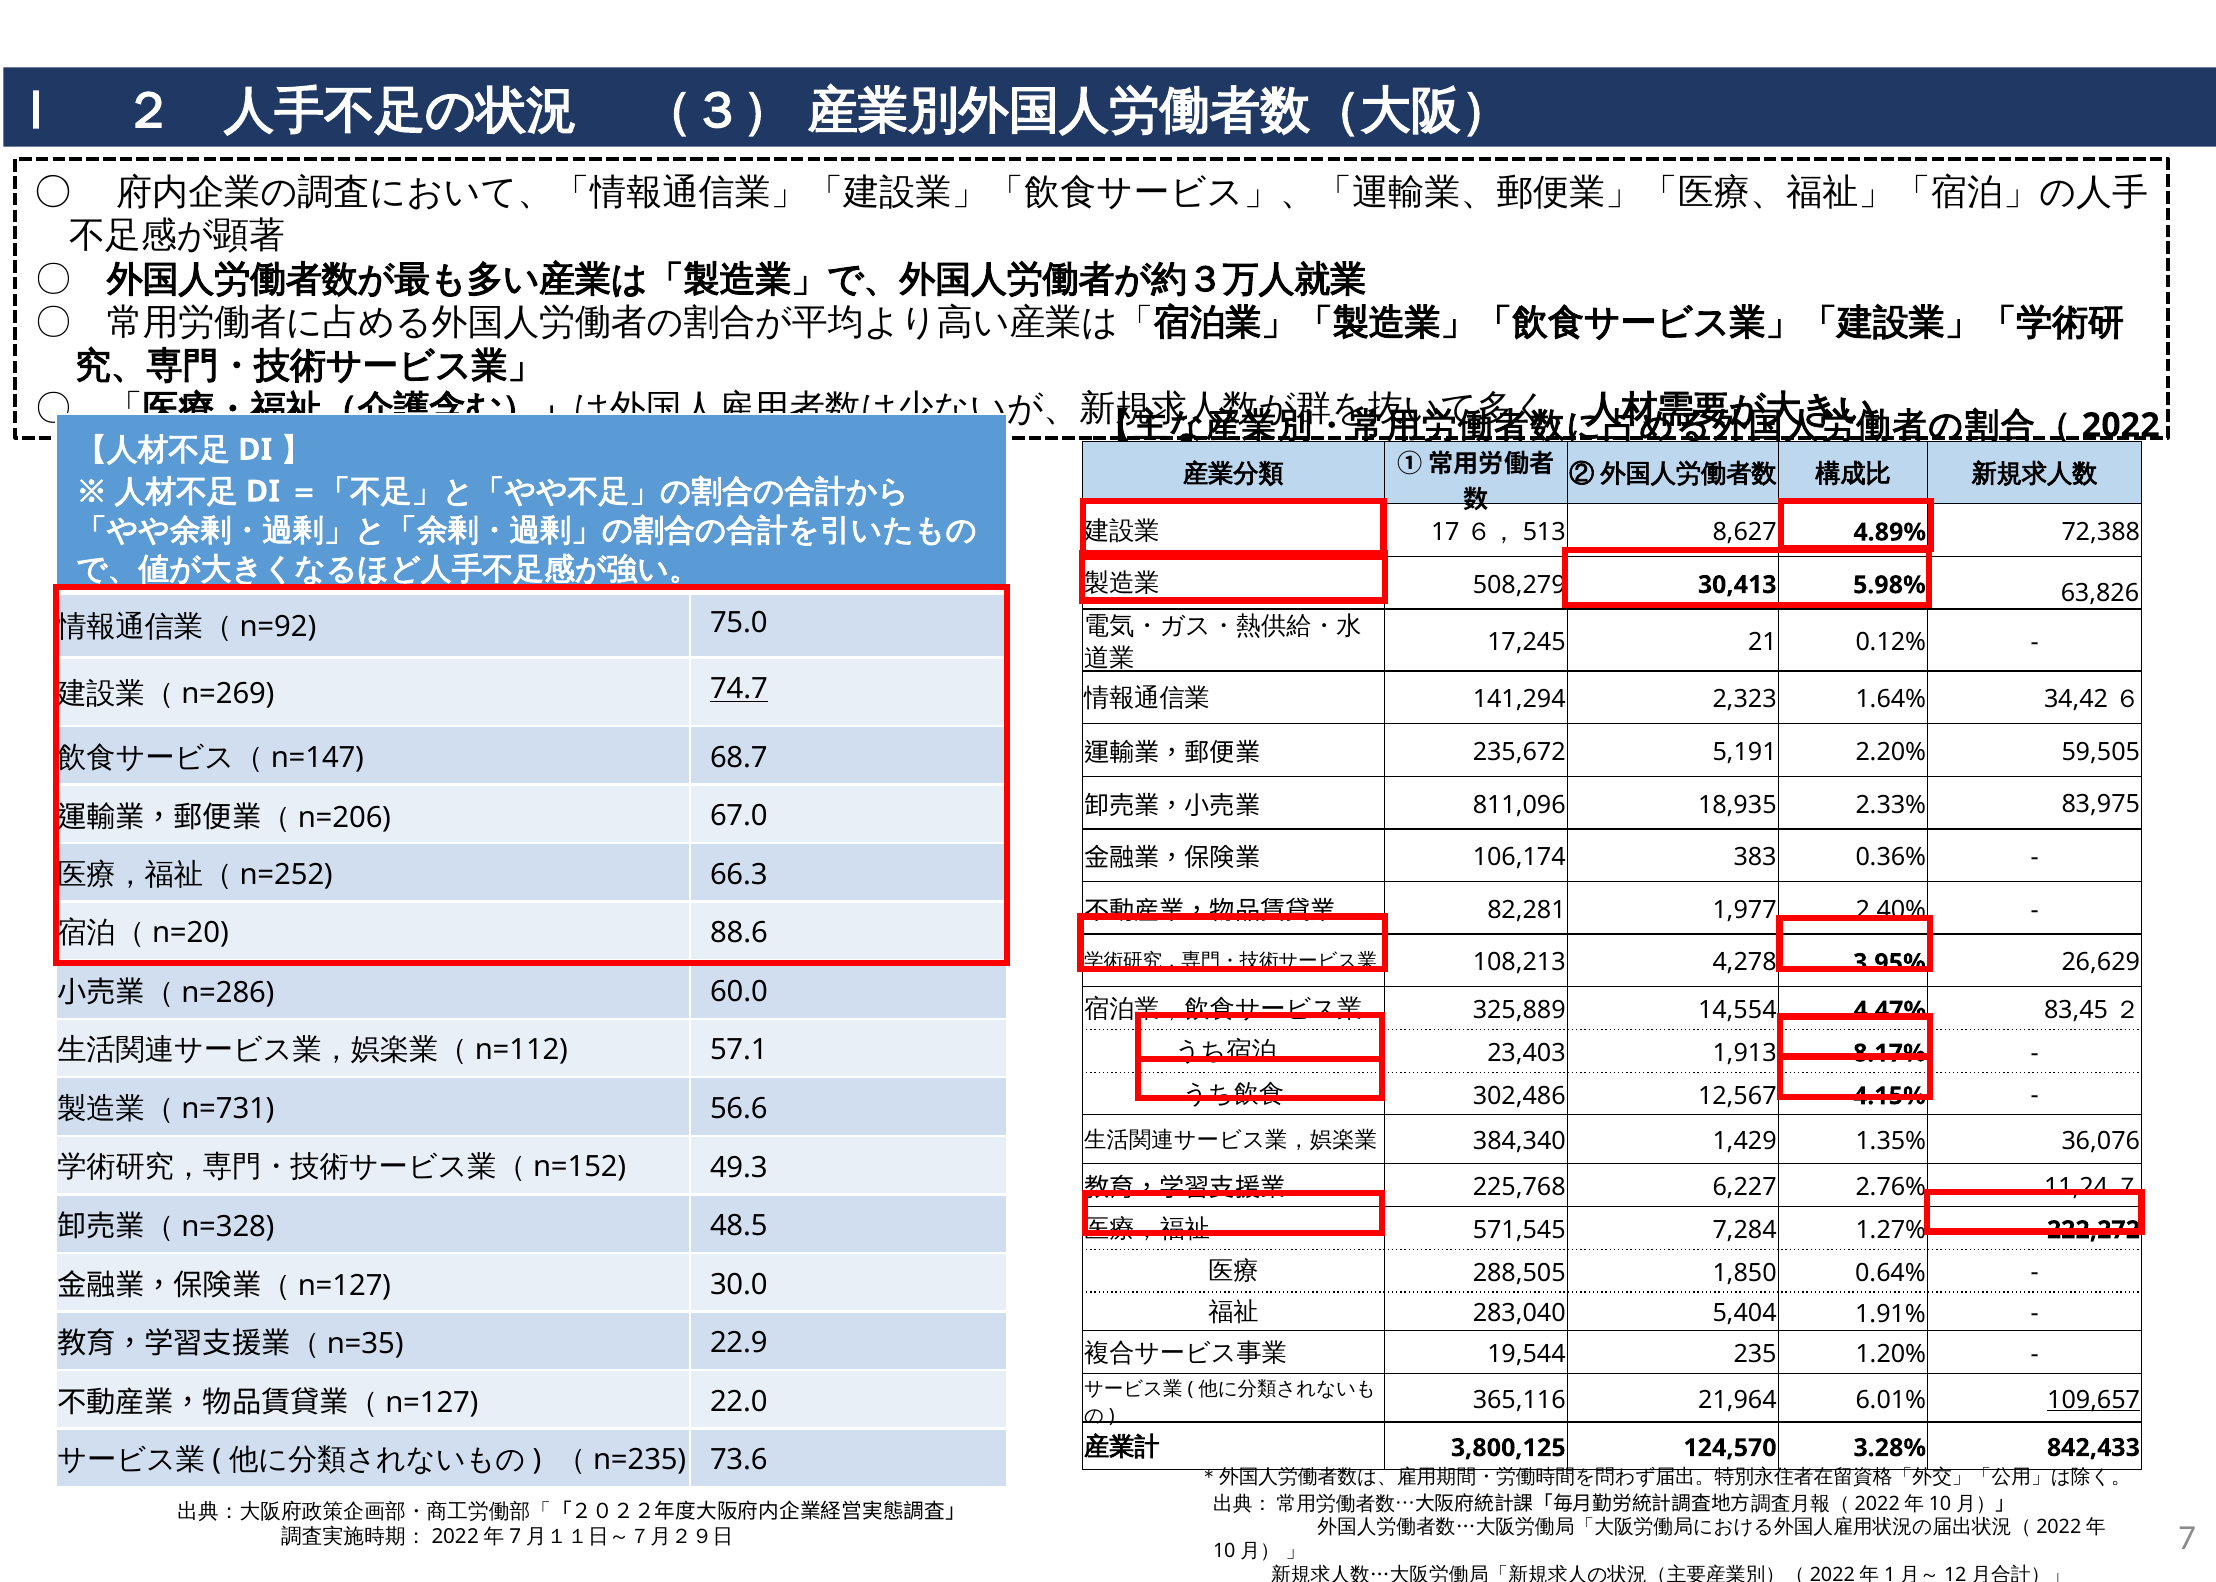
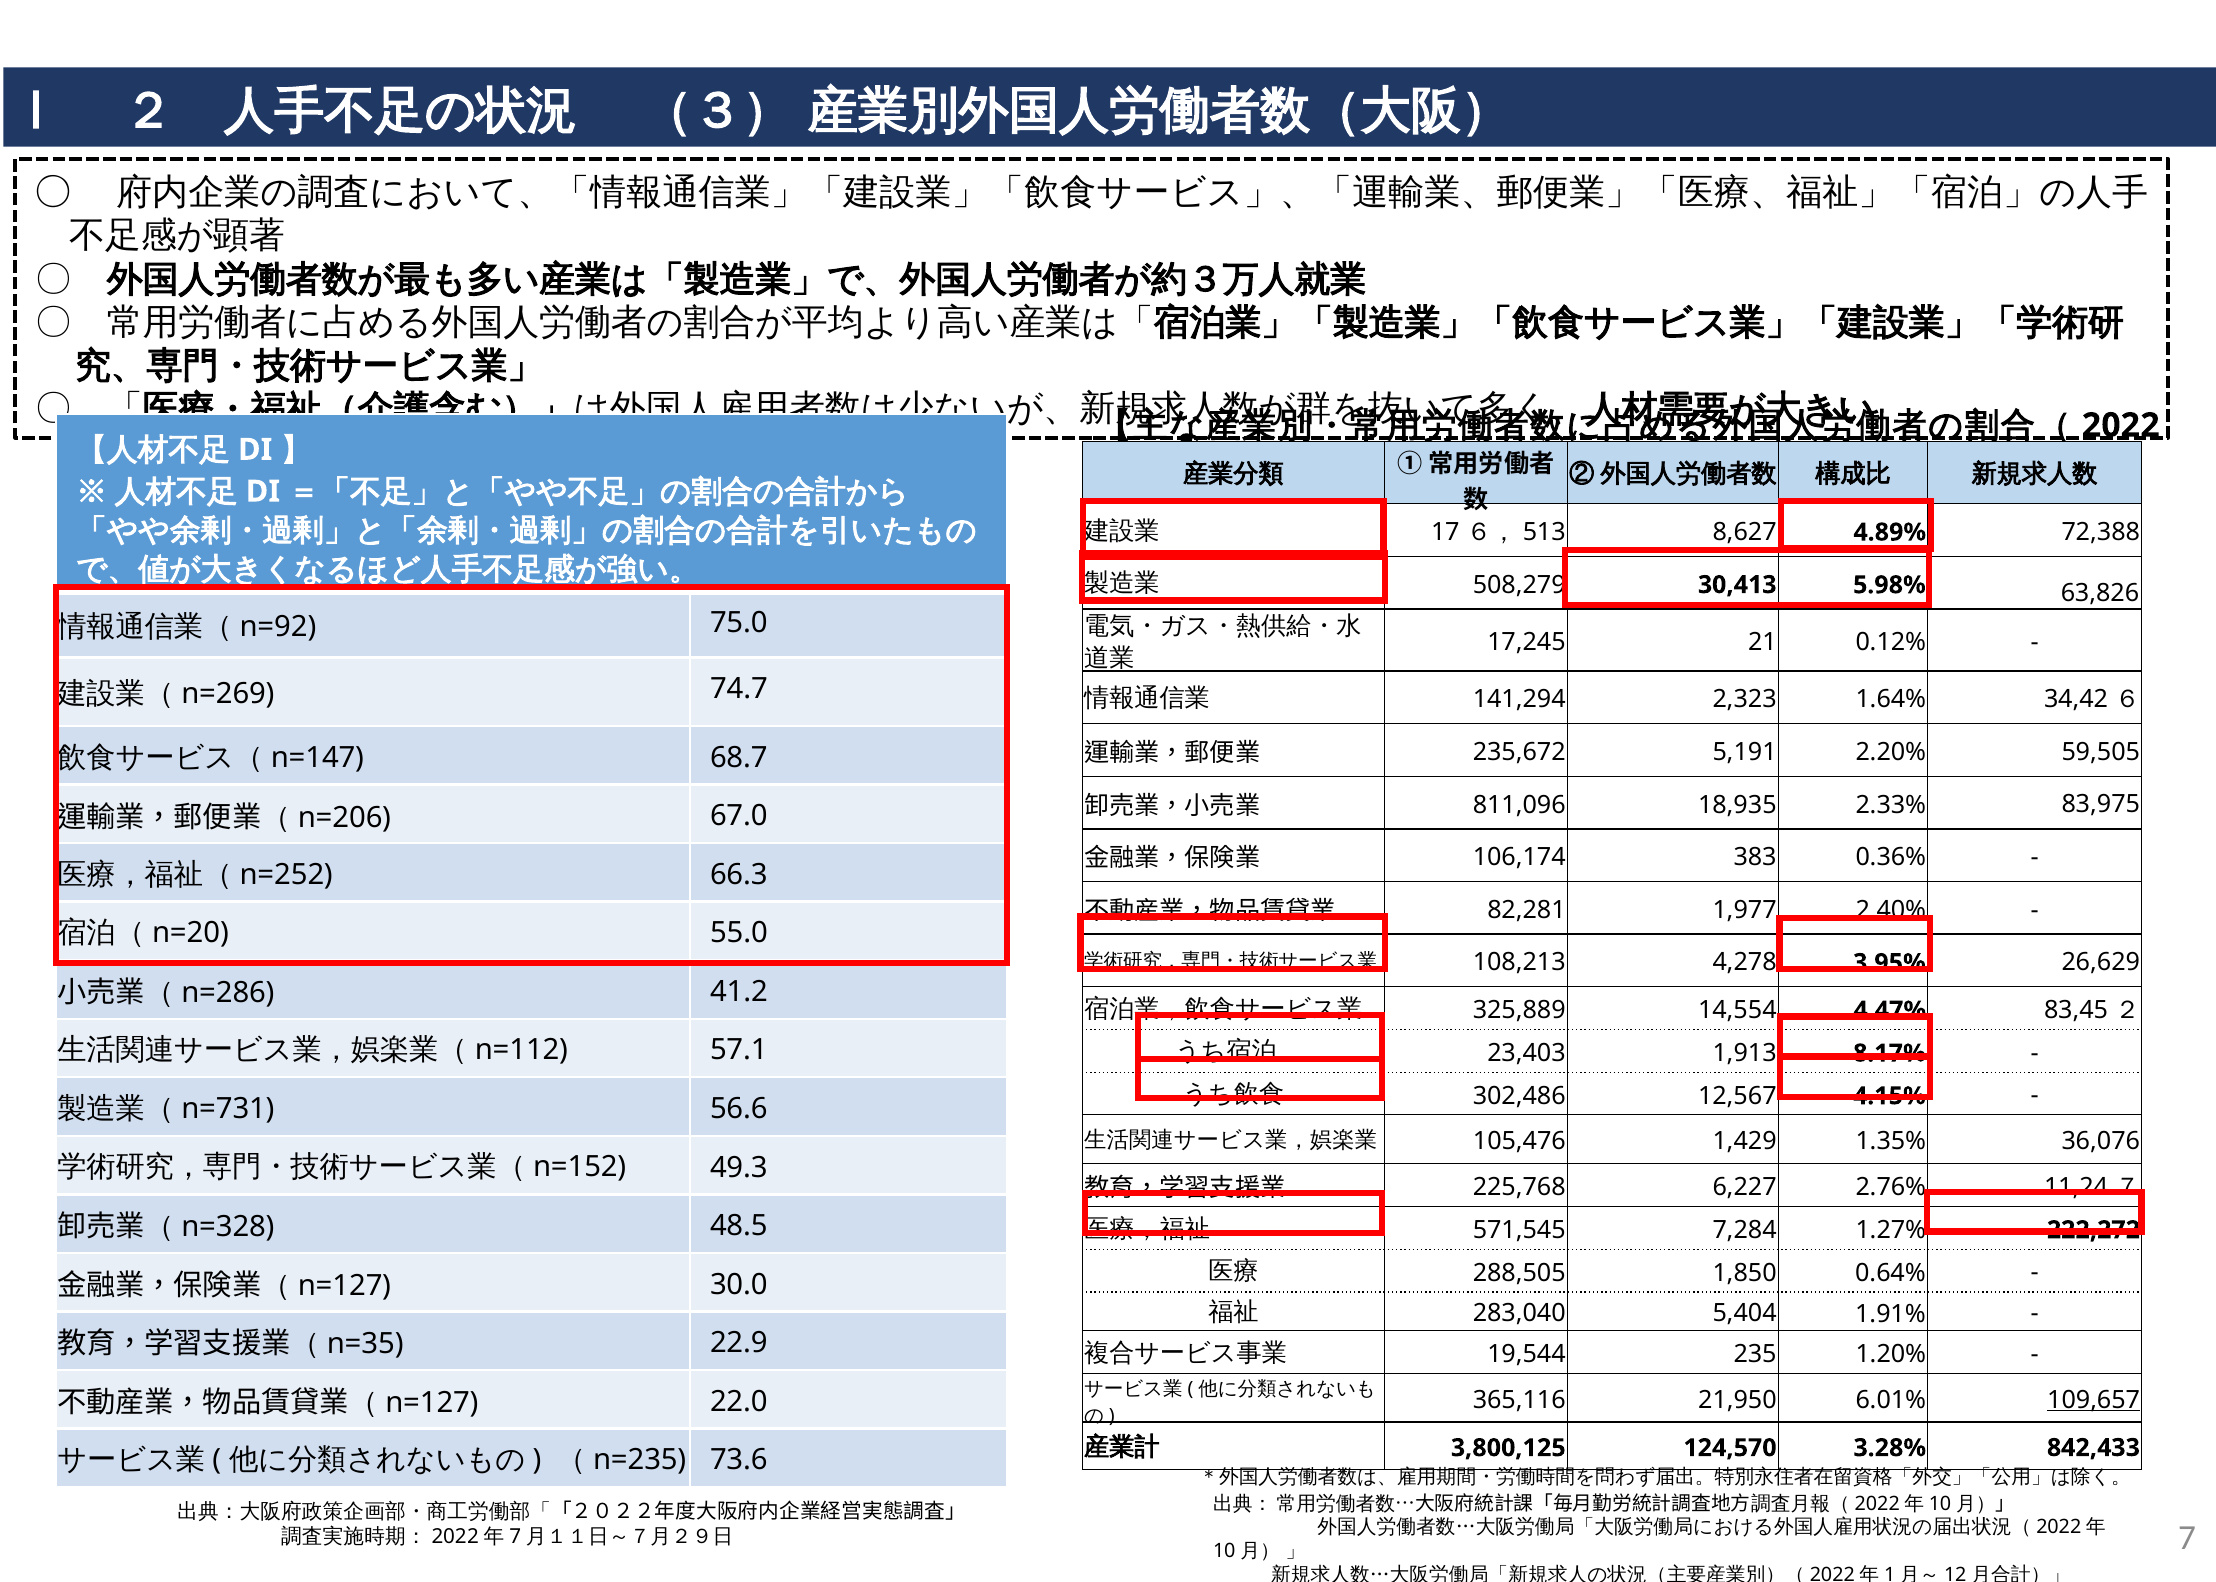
74.7 underline: present -> none (739, 689)
88.6: 88.6 -> 55.0 (739, 934)
60.0: 60.0 -> 41.2 (739, 992)
384,340: 384,340 -> 105,476 (1519, 1142)
21,964: 21,964 -> 21,950 (1737, 1401)
